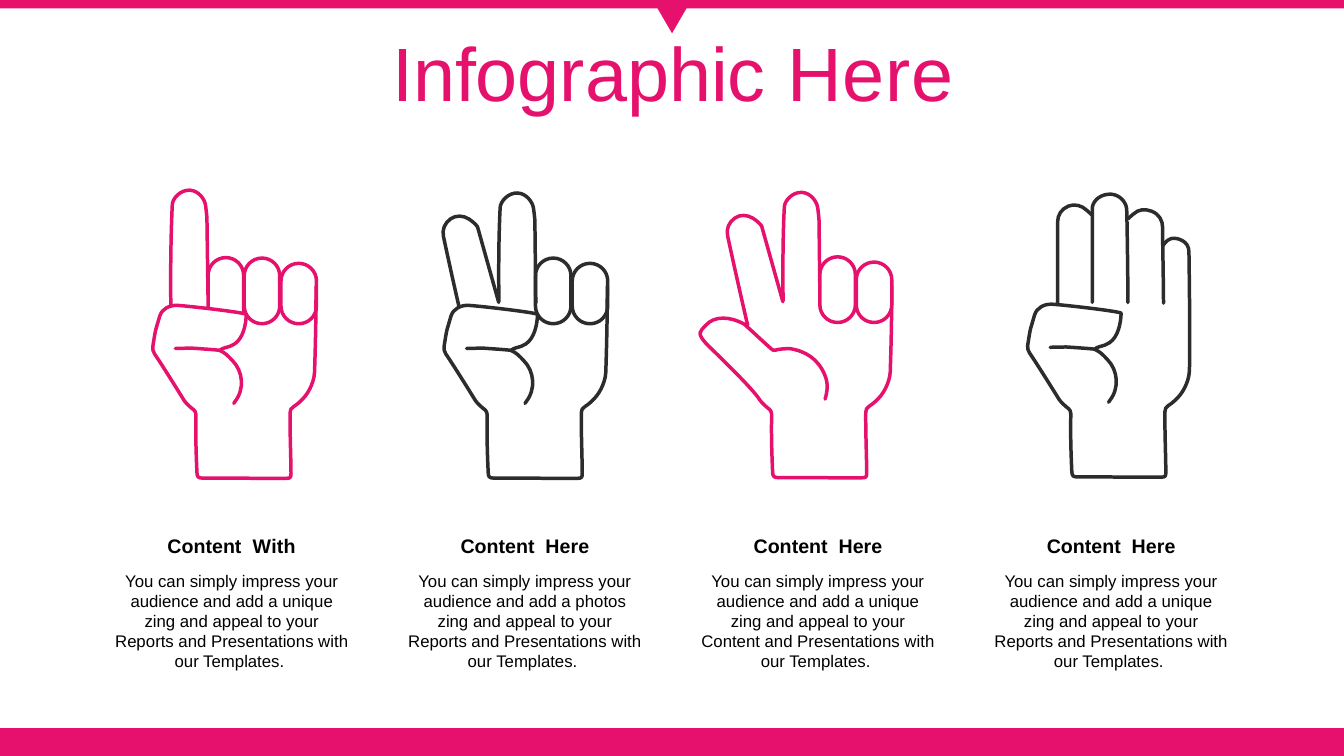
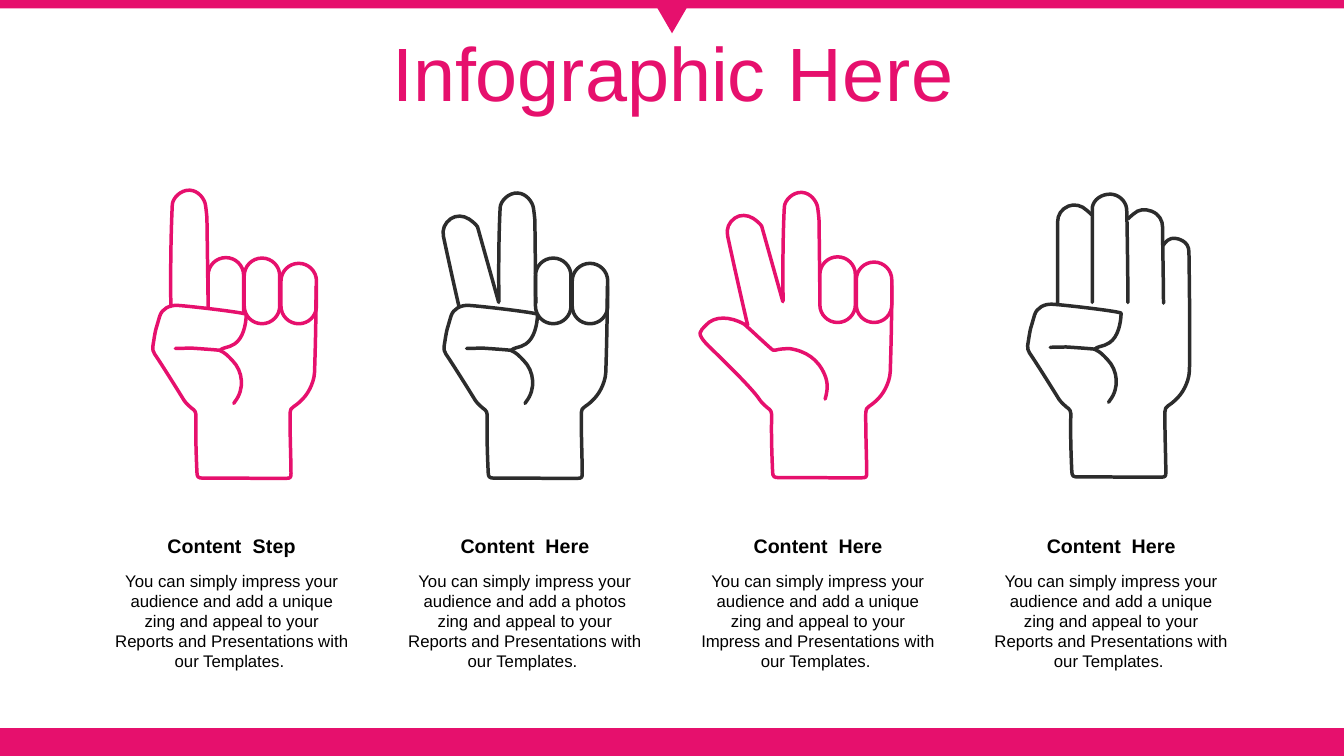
Content With: With -> Step (274, 547)
Content: Content -> Impress (731, 642)
